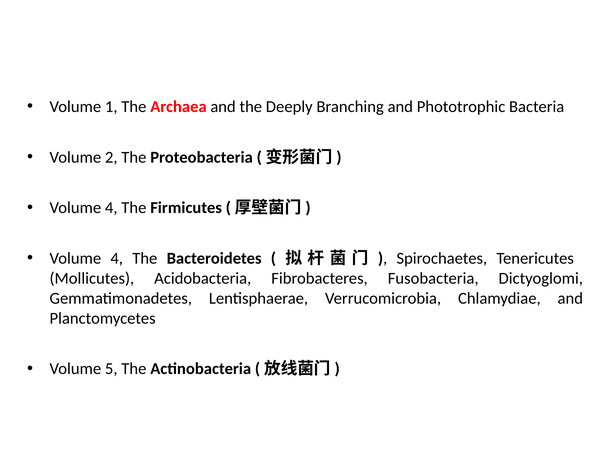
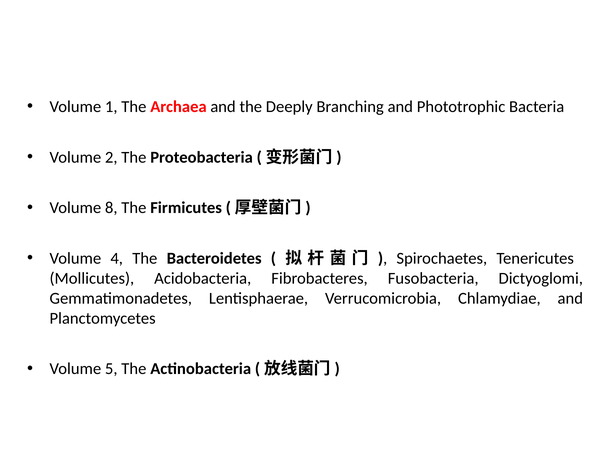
4: 4 -> 8 (111, 208)
